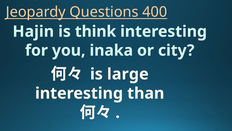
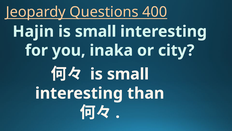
think: think -> small (96, 31)
large: large -> small (128, 74)
